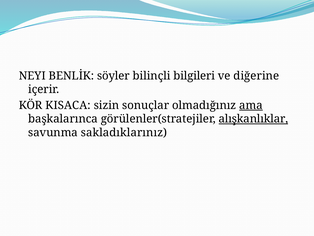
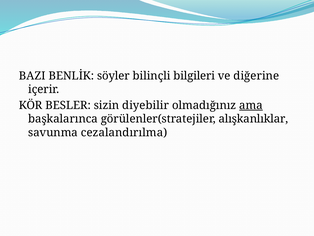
NEYI: NEYI -> BAZI (32, 76)
KISACA: KISACA -> BESLER (68, 105)
sonuçlar: sonuçlar -> diyebilir (146, 105)
alışkanlıklar underline: present -> none (253, 119)
sakladıklarınız: sakladıklarınız -> cezalandırılma (124, 132)
